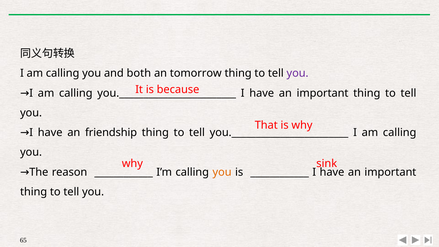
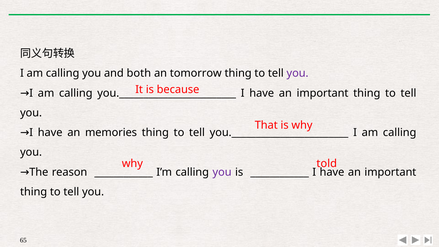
friendship: friendship -> memories (111, 133)
sink: sink -> told (327, 164)
you colour: orange -> purple (222, 172)
